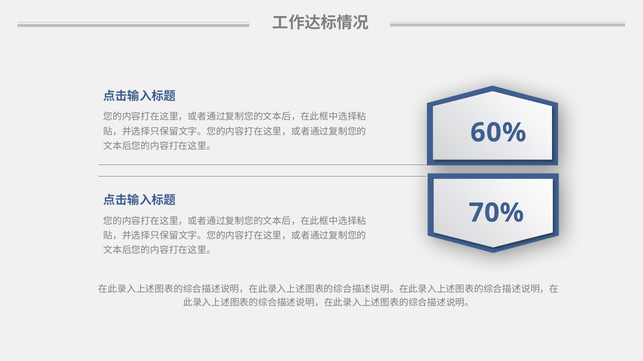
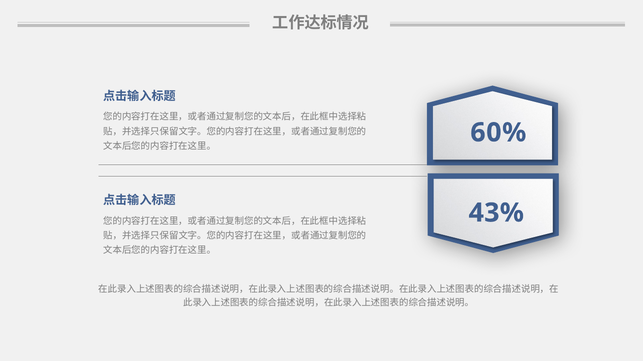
70%: 70% -> 43% (496, 213)
